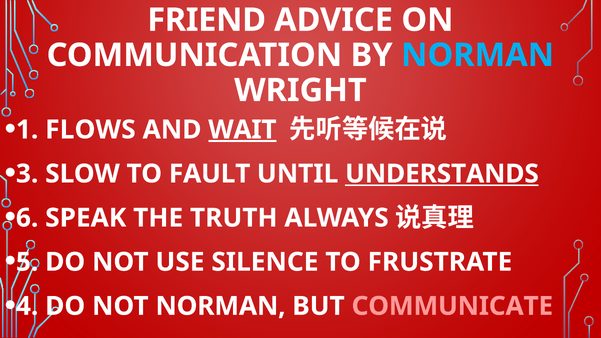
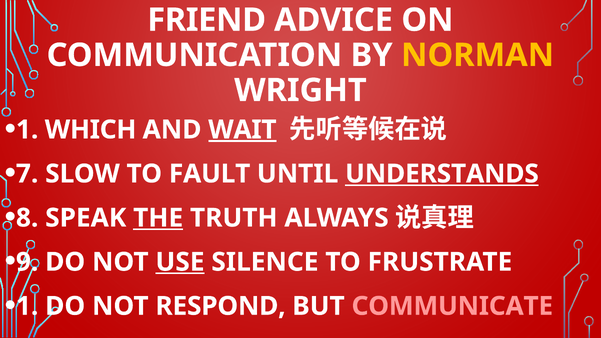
NORMAN colour: light blue -> yellow (478, 55)
FLOWS: FLOWS -> WHICH (91, 130)
3: 3 -> 7 (27, 174)
6: 6 -> 8 (27, 218)
THE underline: none -> present (158, 218)
5: 5 -> 9 (27, 262)
USE underline: none -> present (180, 262)
4: 4 -> 1 (27, 306)
NOT NORMAN: NORMAN -> RESPOND (221, 306)
